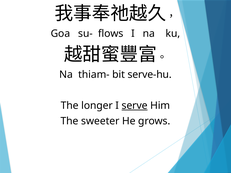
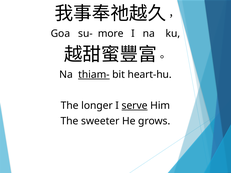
flows: flows -> more (111, 34)
thiam- underline: none -> present (94, 75)
serve-hu: serve-hu -> heart-hu (150, 75)
